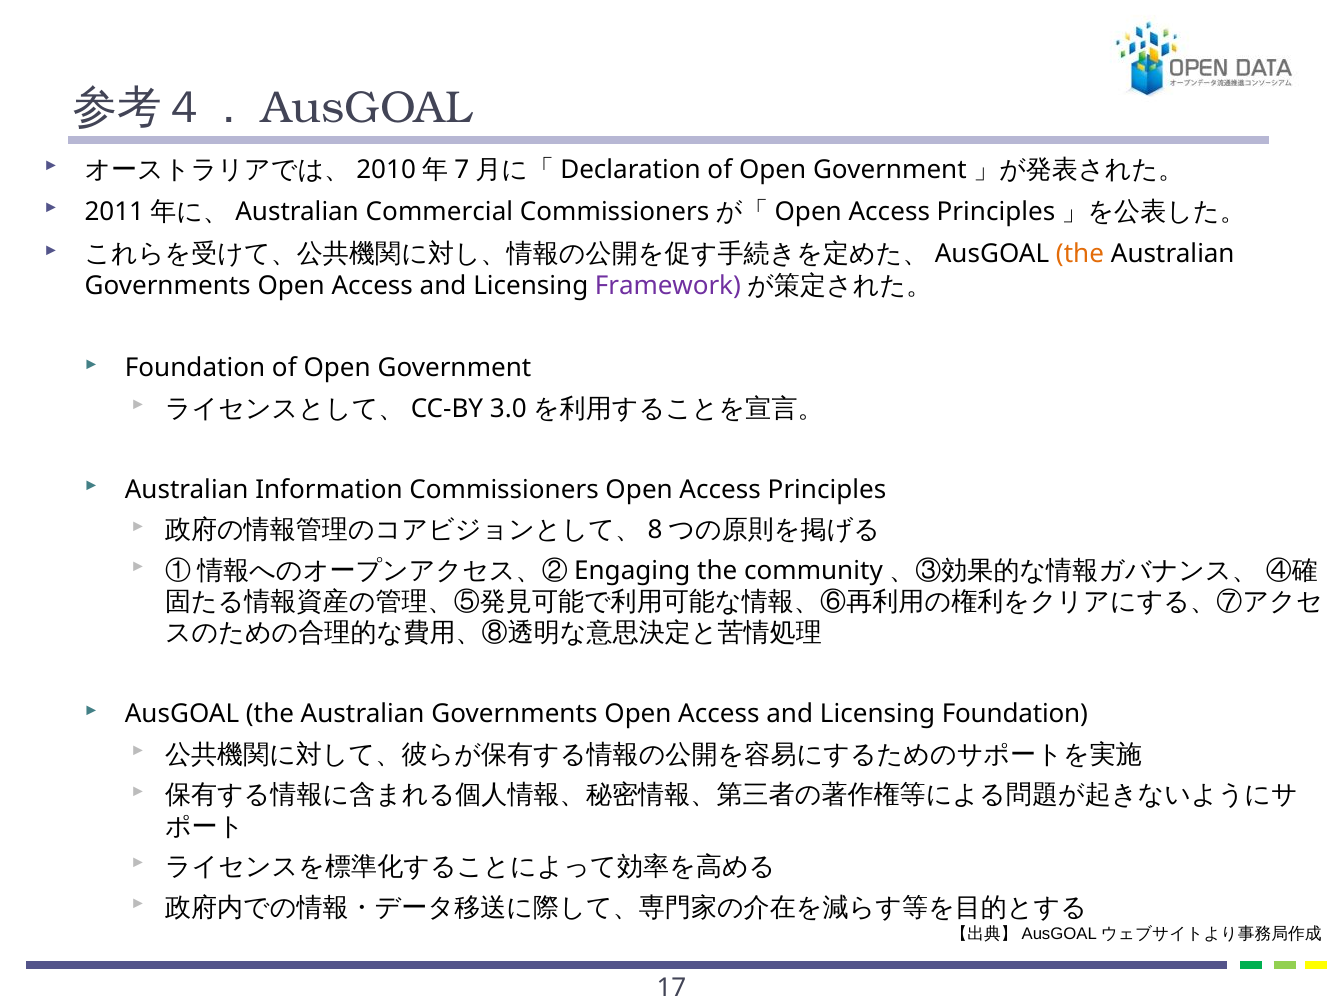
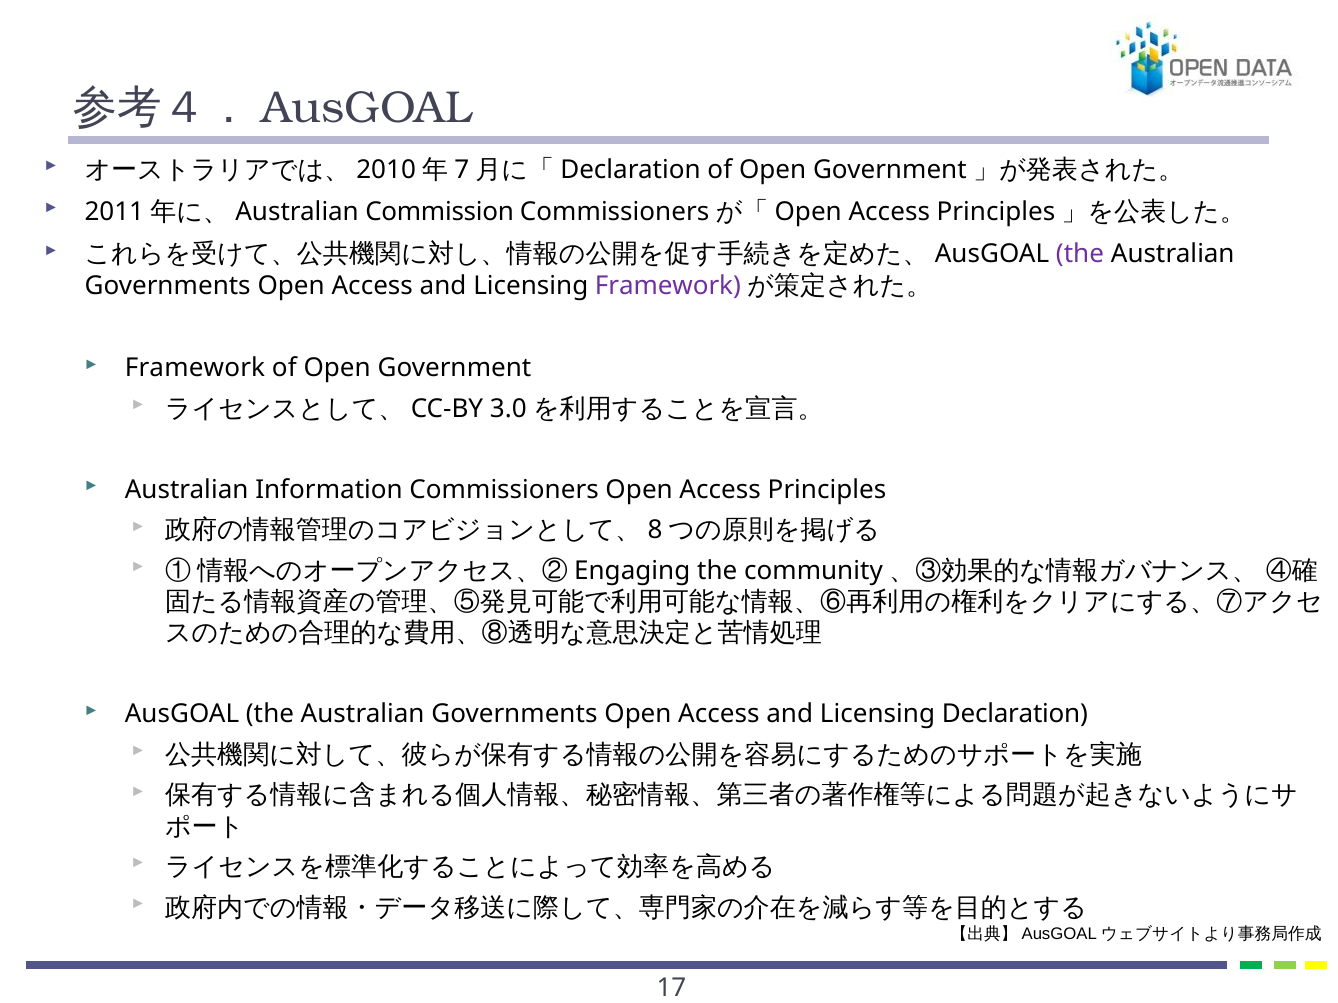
Commercial: Commercial -> Commission (440, 212)
the colour: orange -> purple (1080, 254)
Foundation: Foundation -> Framework (195, 369)
Licensing Foundation: Foundation -> Declaration (1015, 715)
